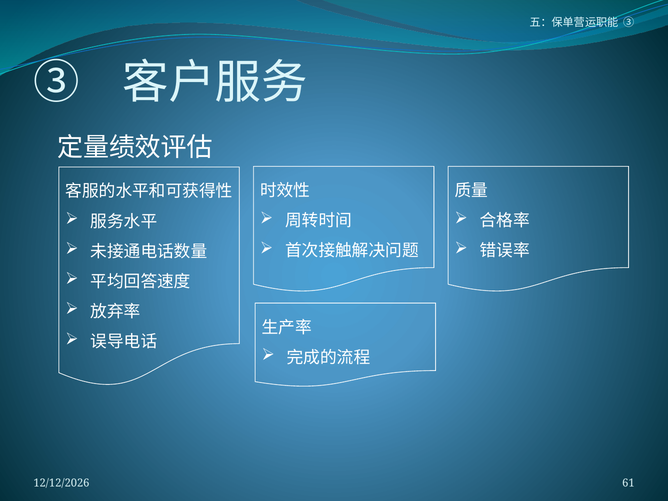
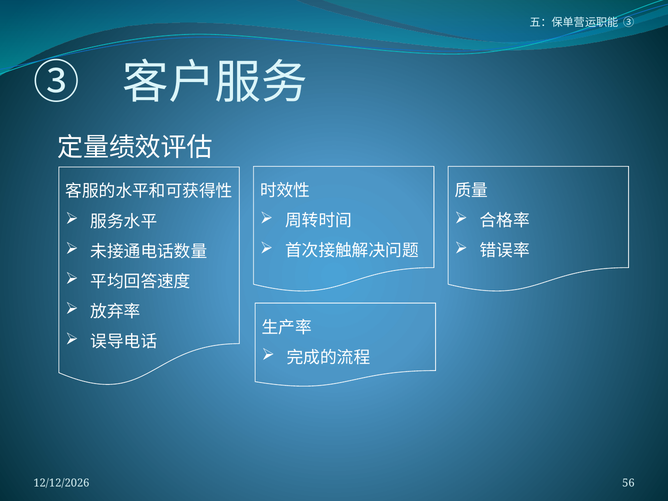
61: 61 -> 56 (628, 483)
